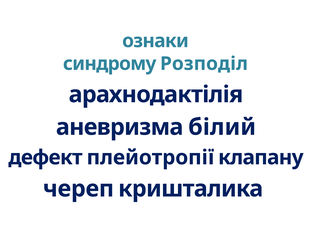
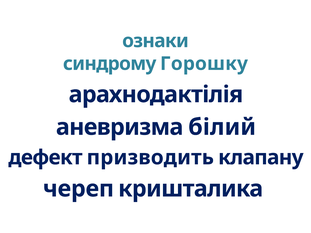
Розподіл: Розподіл -> Горошку (204, 64)
плейотропії: плейотропії -> призводить (150, 158)
